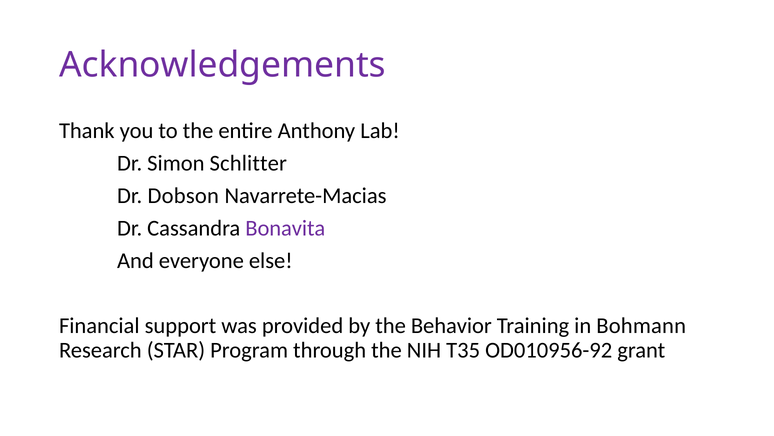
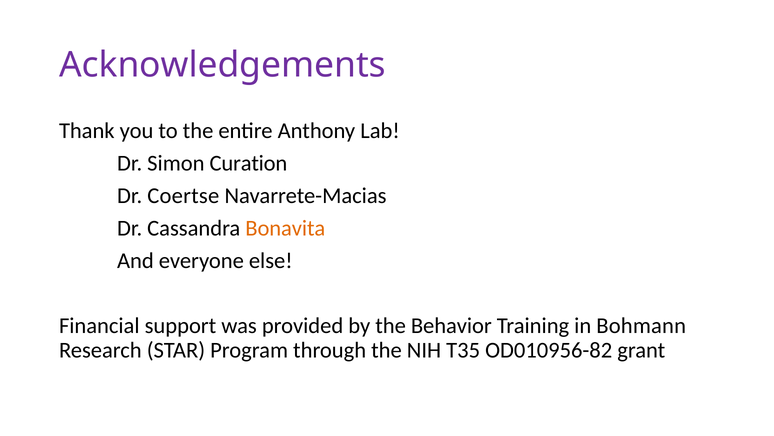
Schlitter: Schlitter -> Curation (248, 163)
Dobson: Dobson -> Coertse (183, 196)
Bonavita colour: purple -> orange (285, 228)
OD010956-92: OD010956-92 -> OD010956-82 (549, 350)
